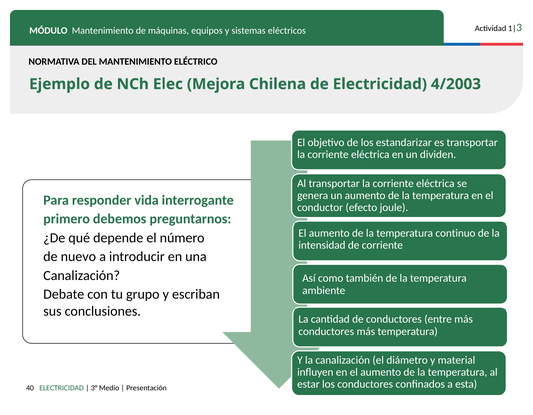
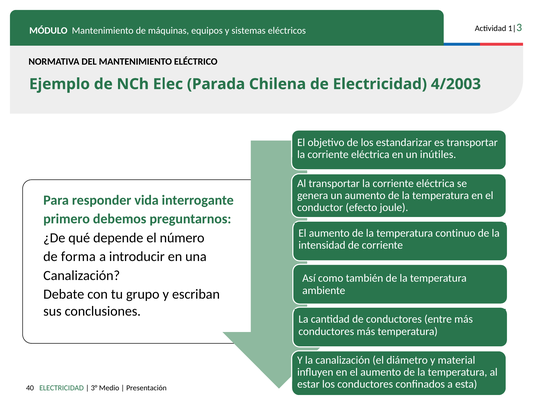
Mejora: Mejora -> Parada (216, 84)
dividen: dividen -> inútiles (438, 154)
nuevo: nuevo -> forma (78, 256)
